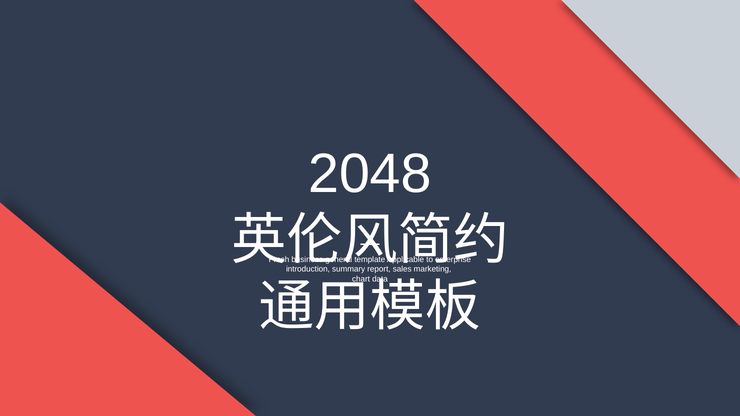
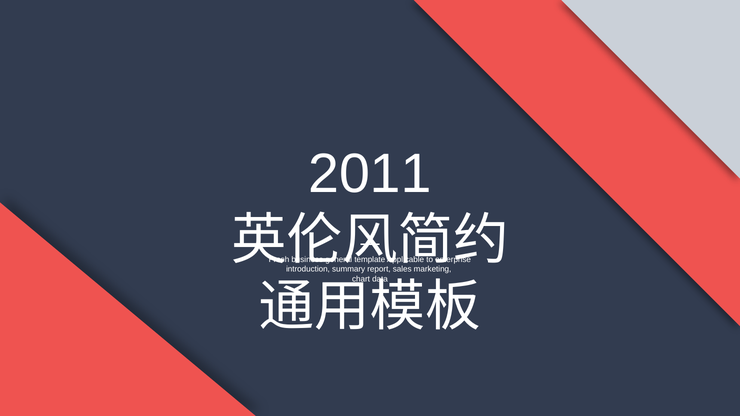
2048: 2048 -> 2011 (370, 174)
